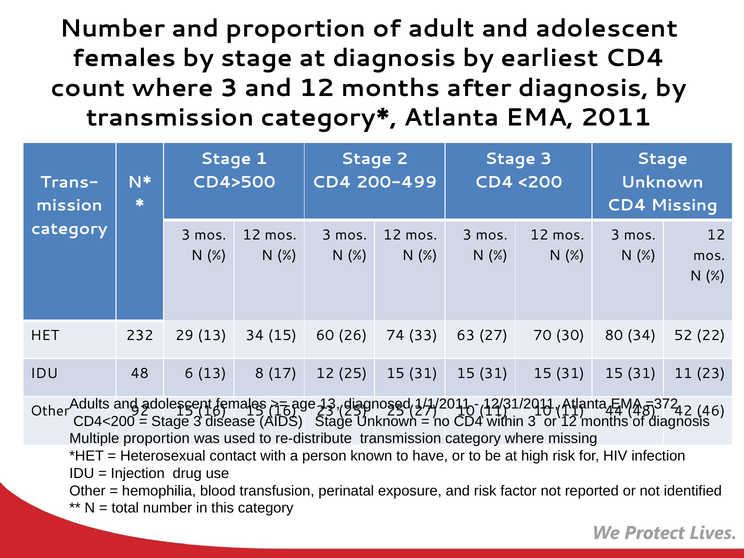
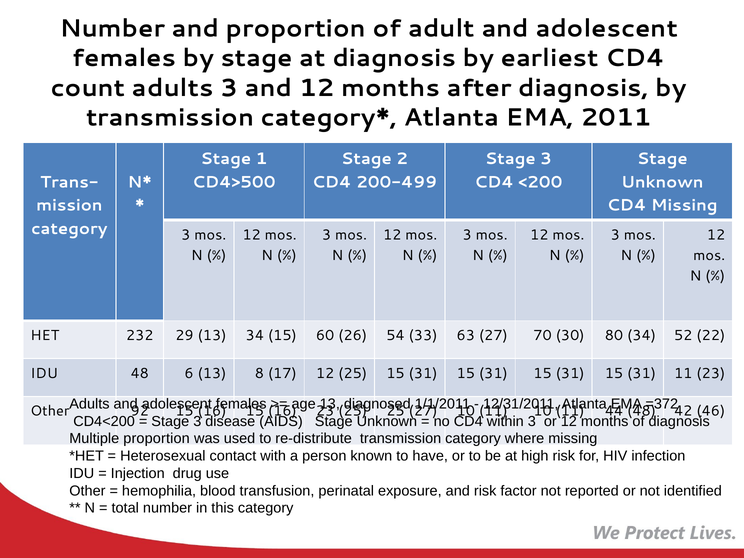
count where: where -> adults (173, 88)
74: 74 -> 54 (395, 336)
